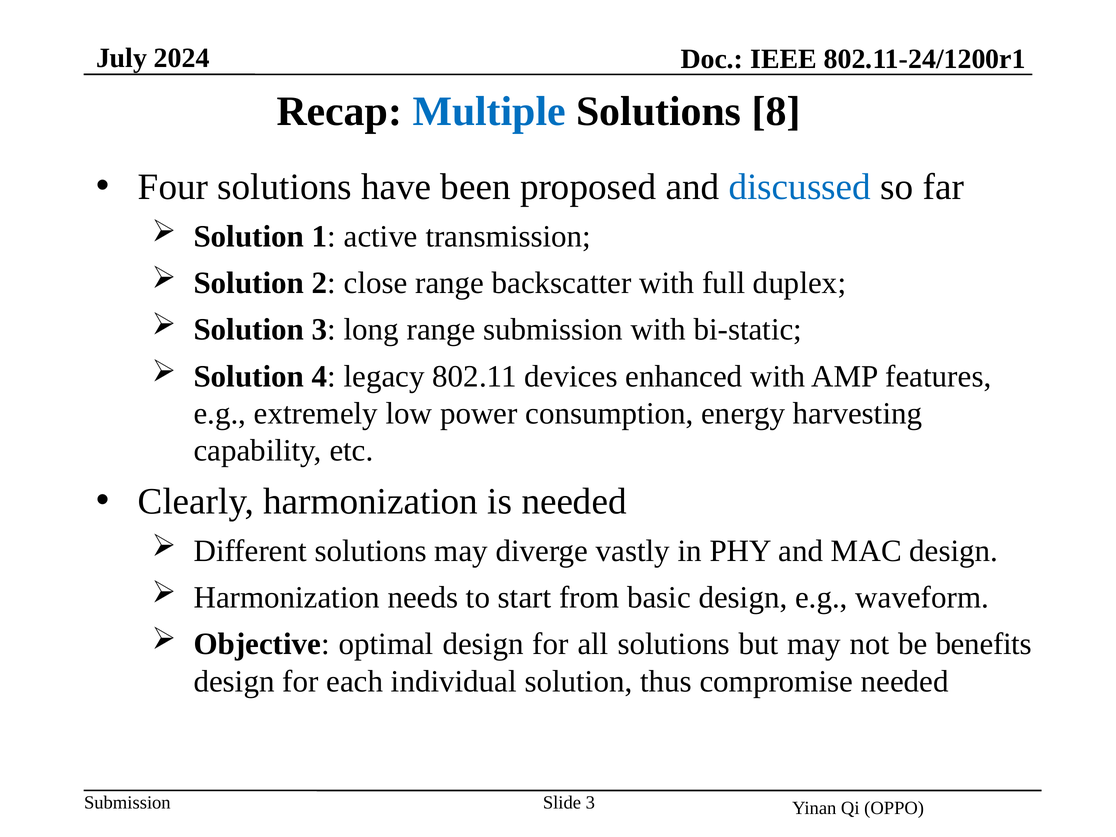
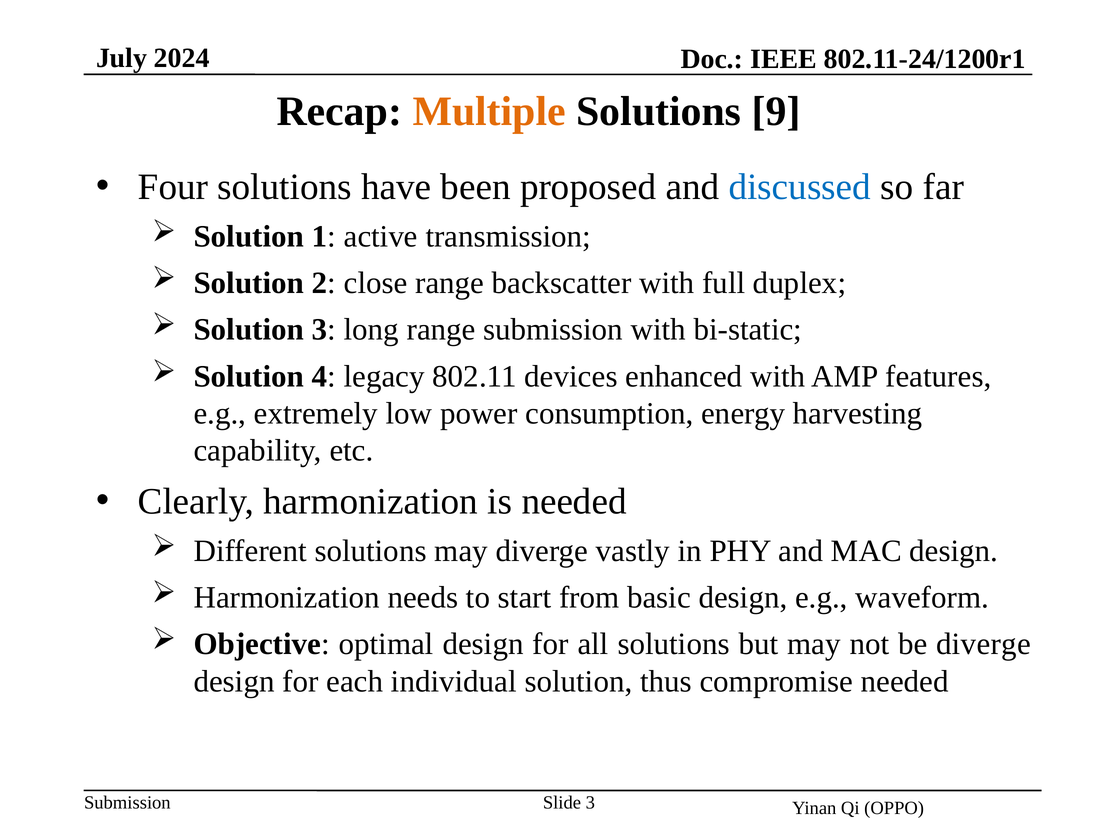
Multiple colour: blue -> orange (489, 112)
8: 8 -> 9 (776, 112)
be benefits: benefits -> diverge (983, 644)
